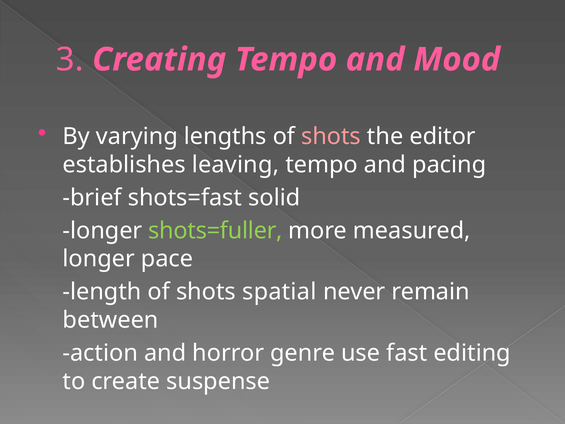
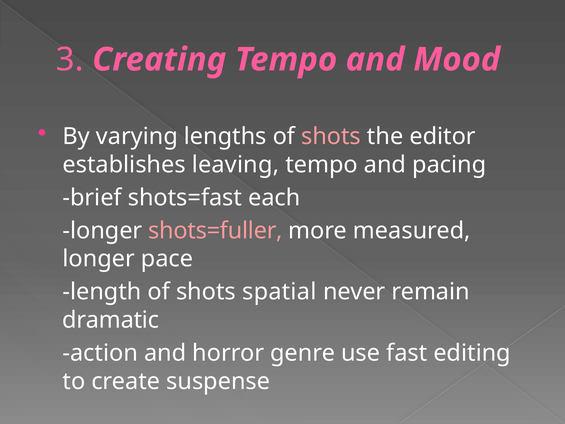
solid: solid -> each (274, 198)
shots=fuller colour: light green -> pink (215, 230)
between: between -> dramatic (111, 320)
